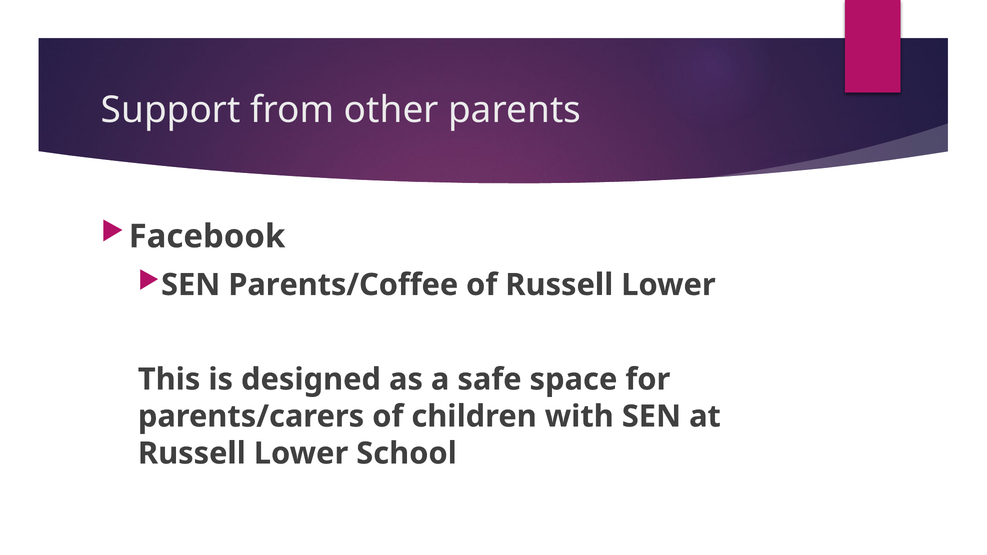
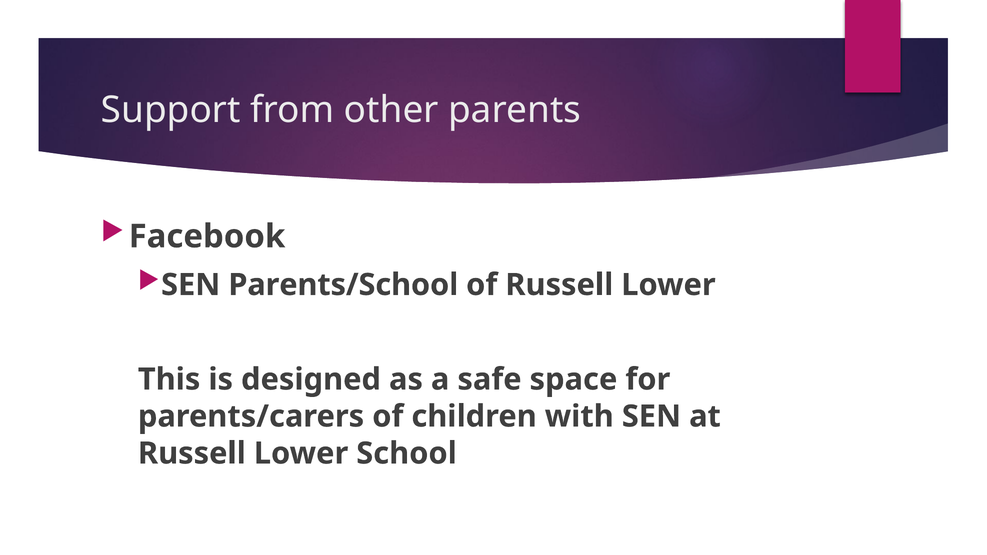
Parents/Coffee: Parents/Coffee -> Parents/School (343, 285)
